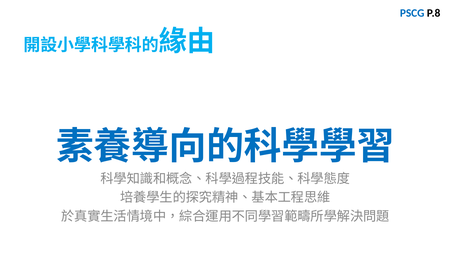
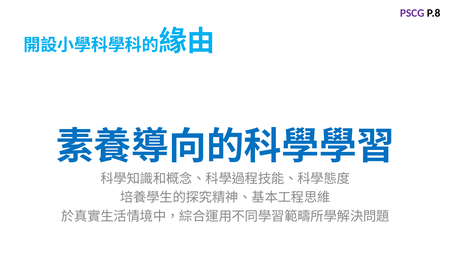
PSCG colour: blue -> purple (412, 13)
